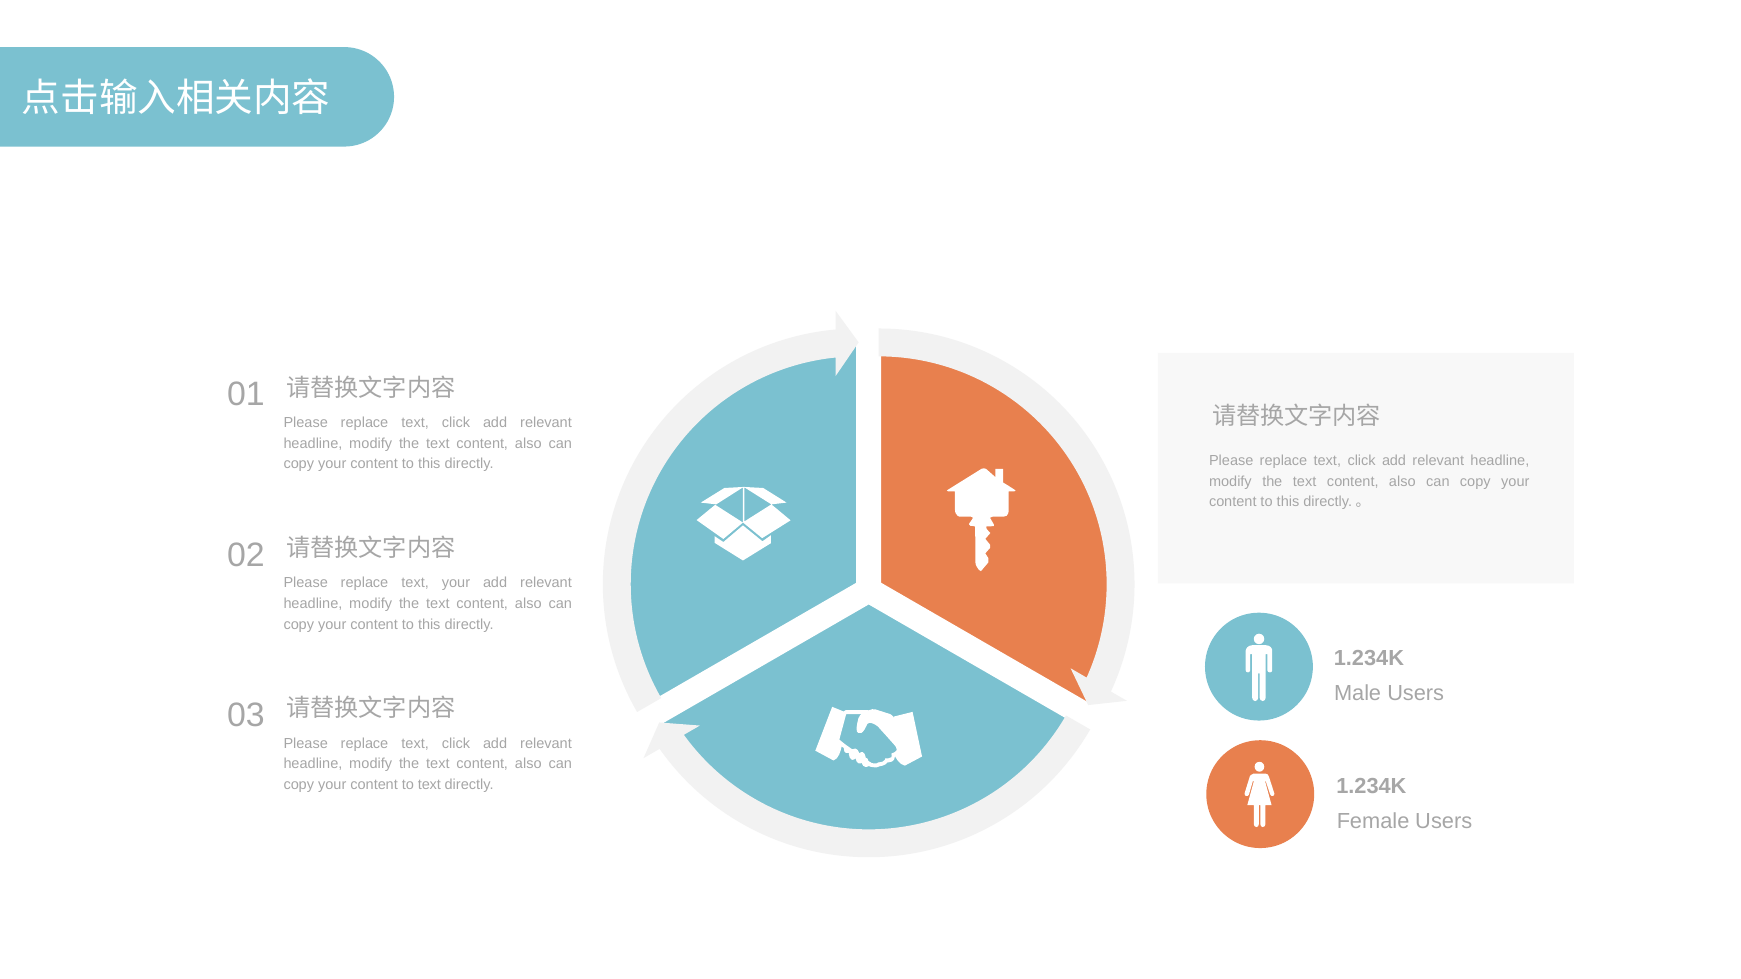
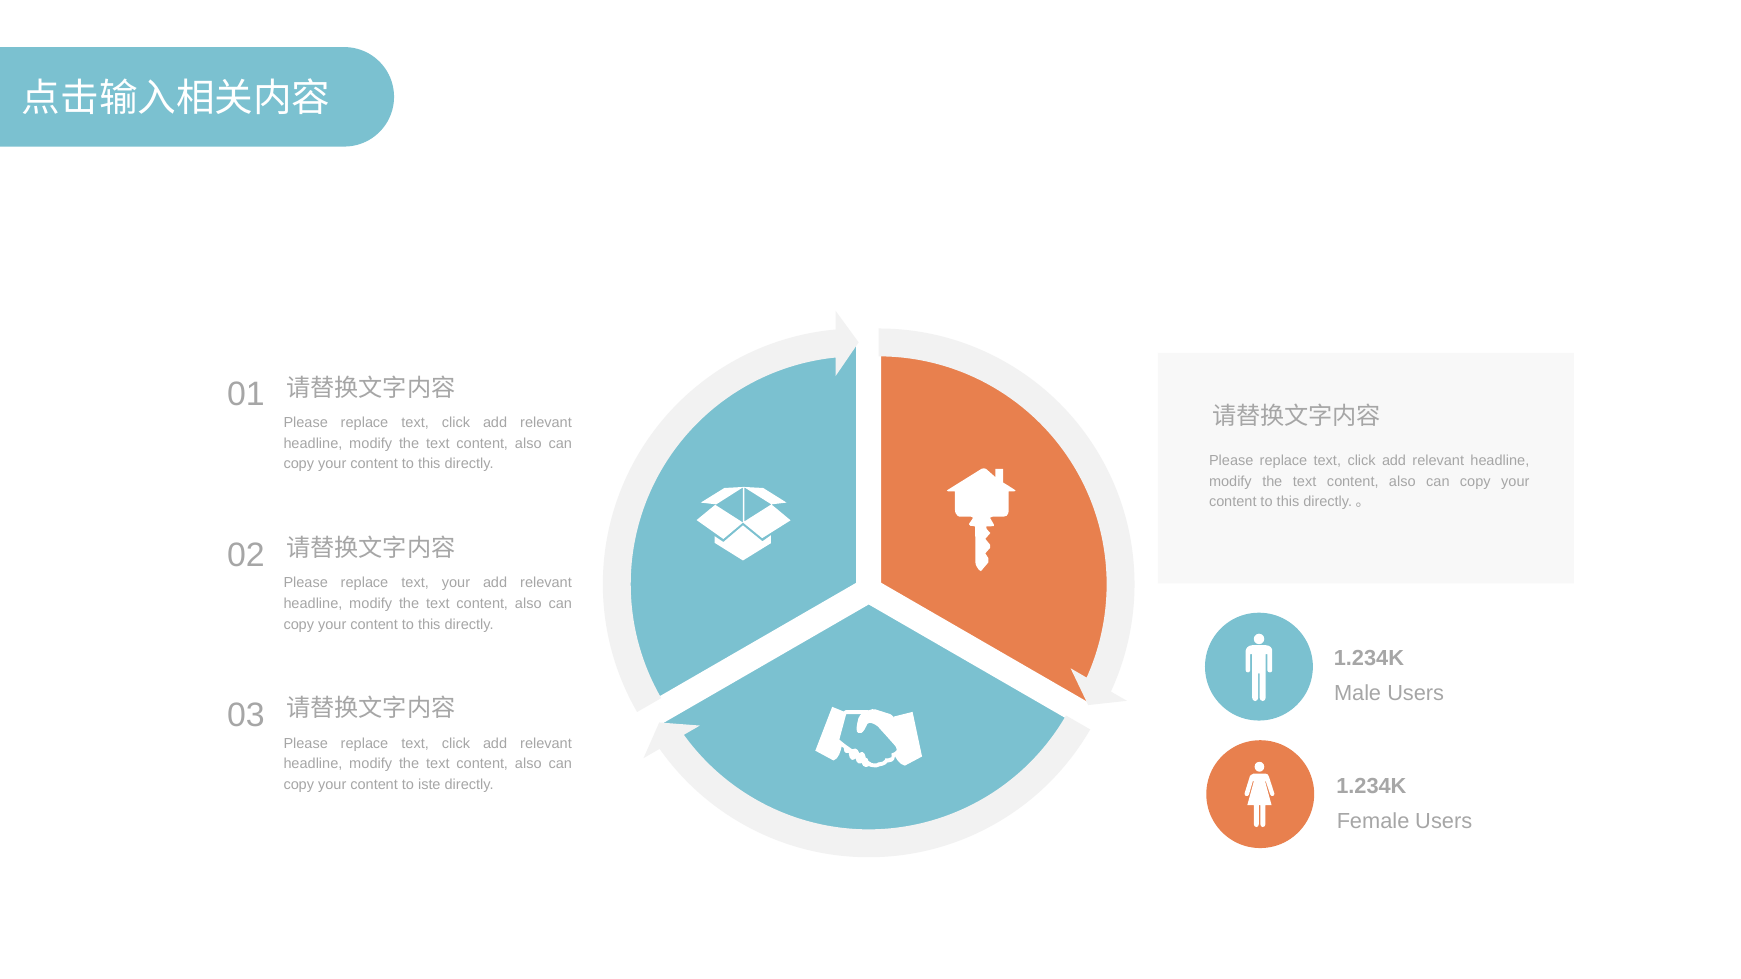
to text: text -> iste (429, 785)
